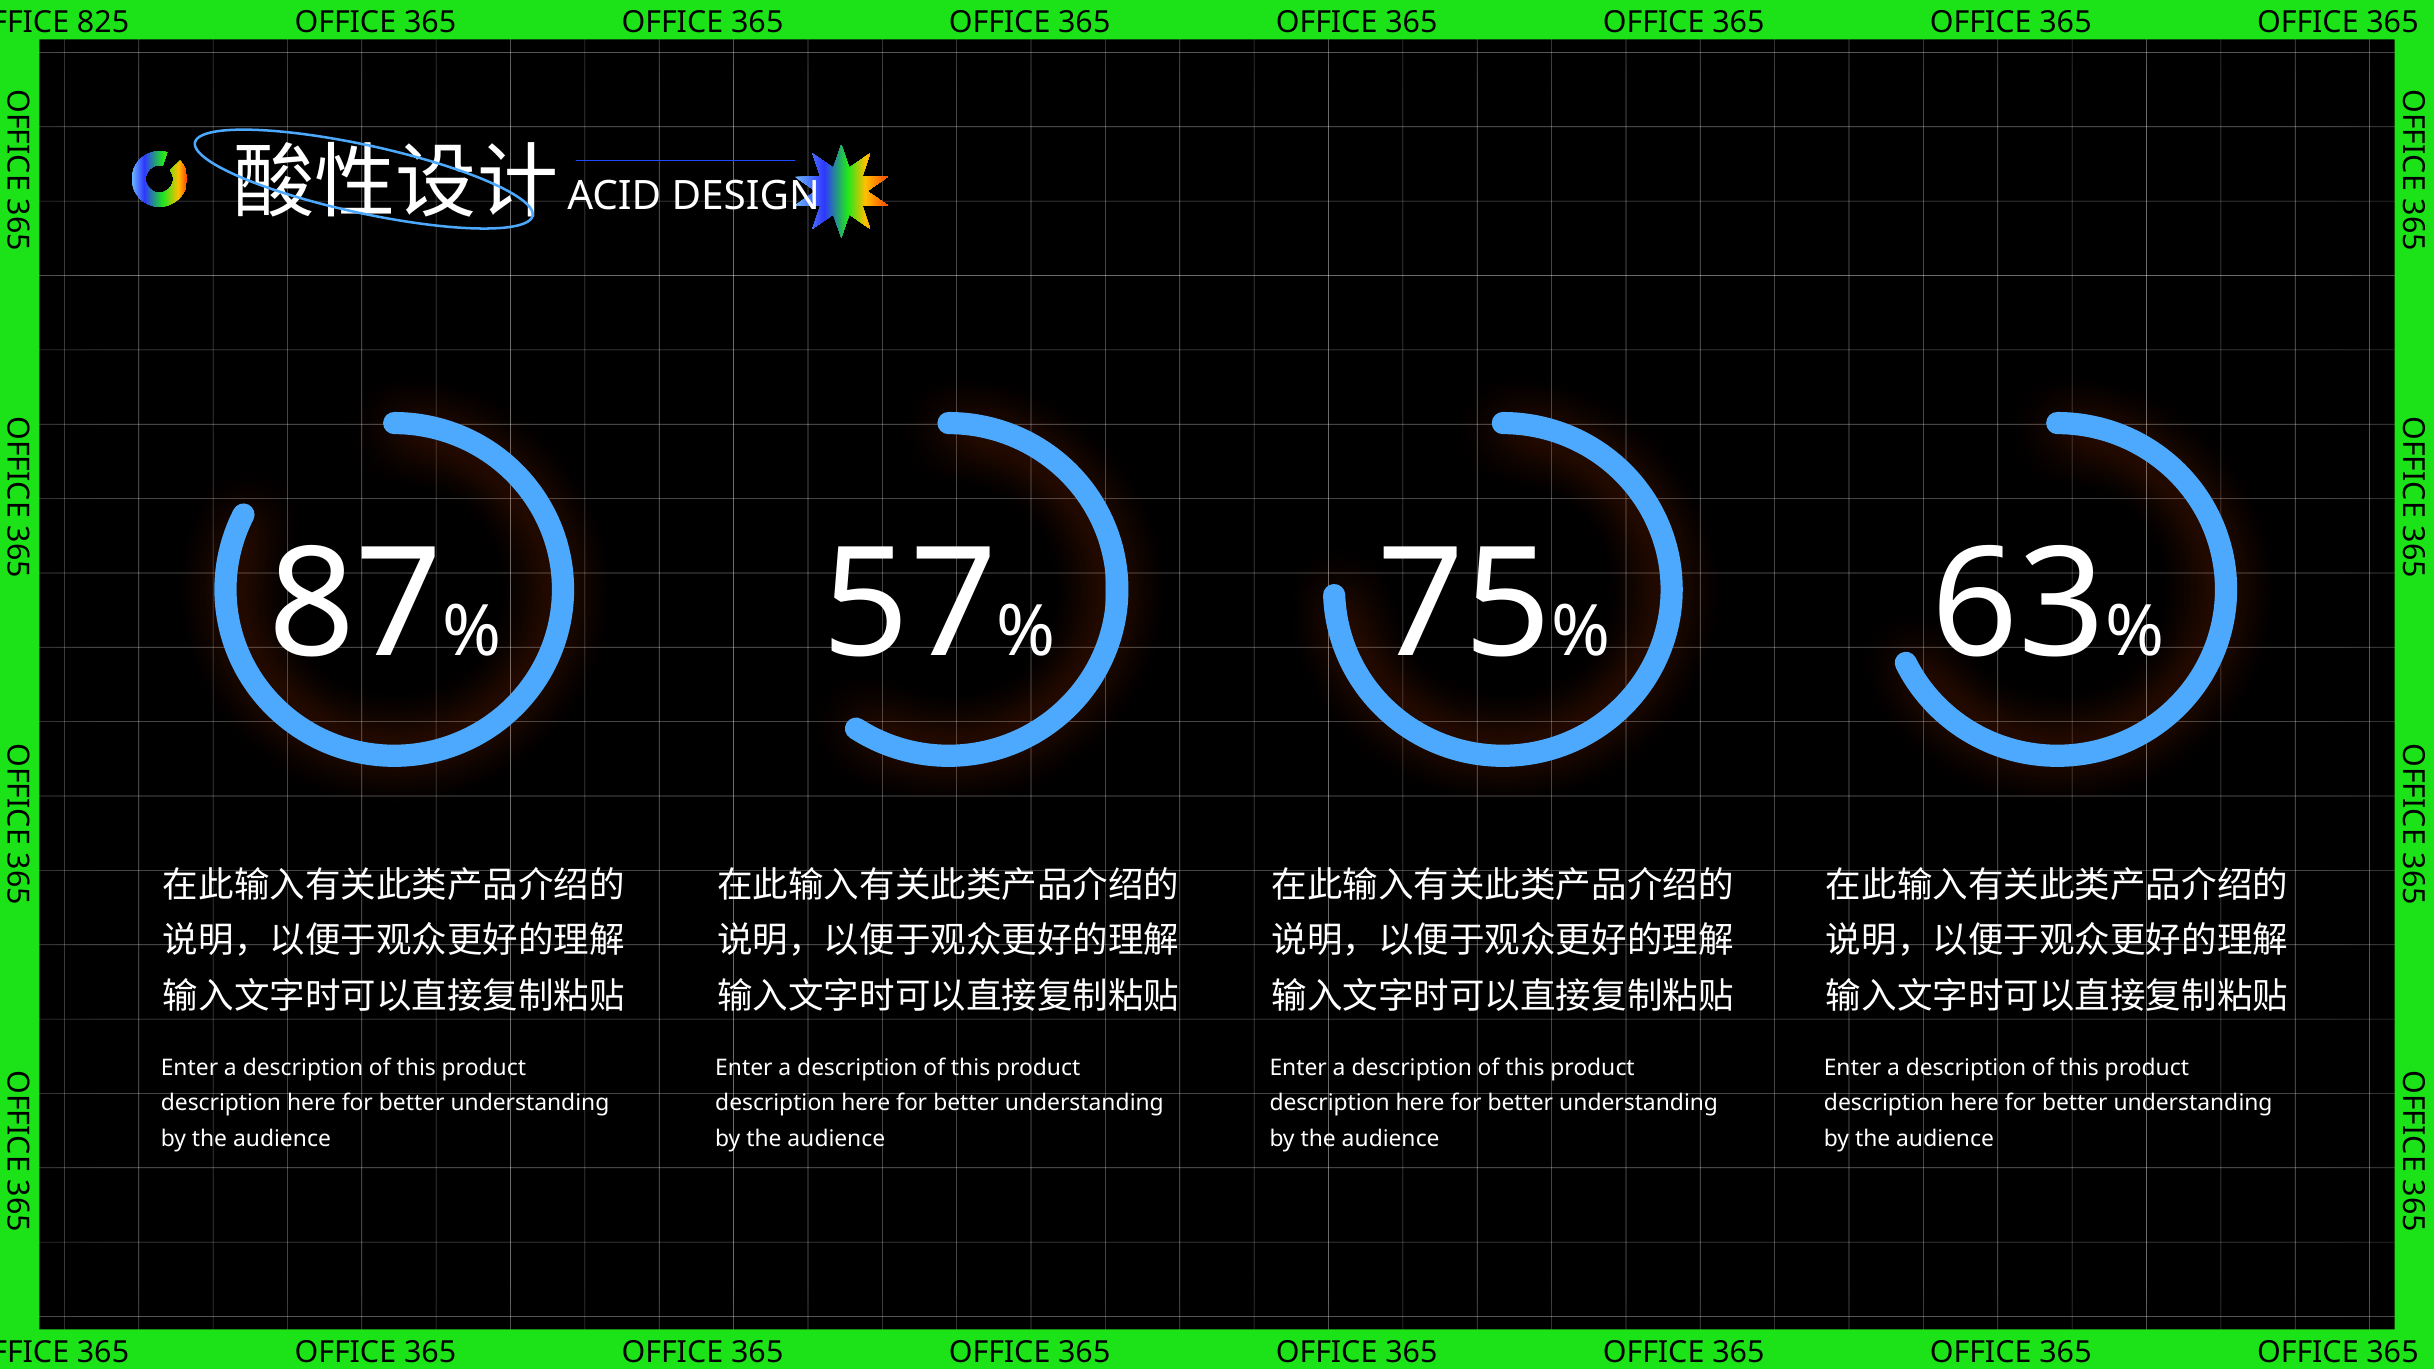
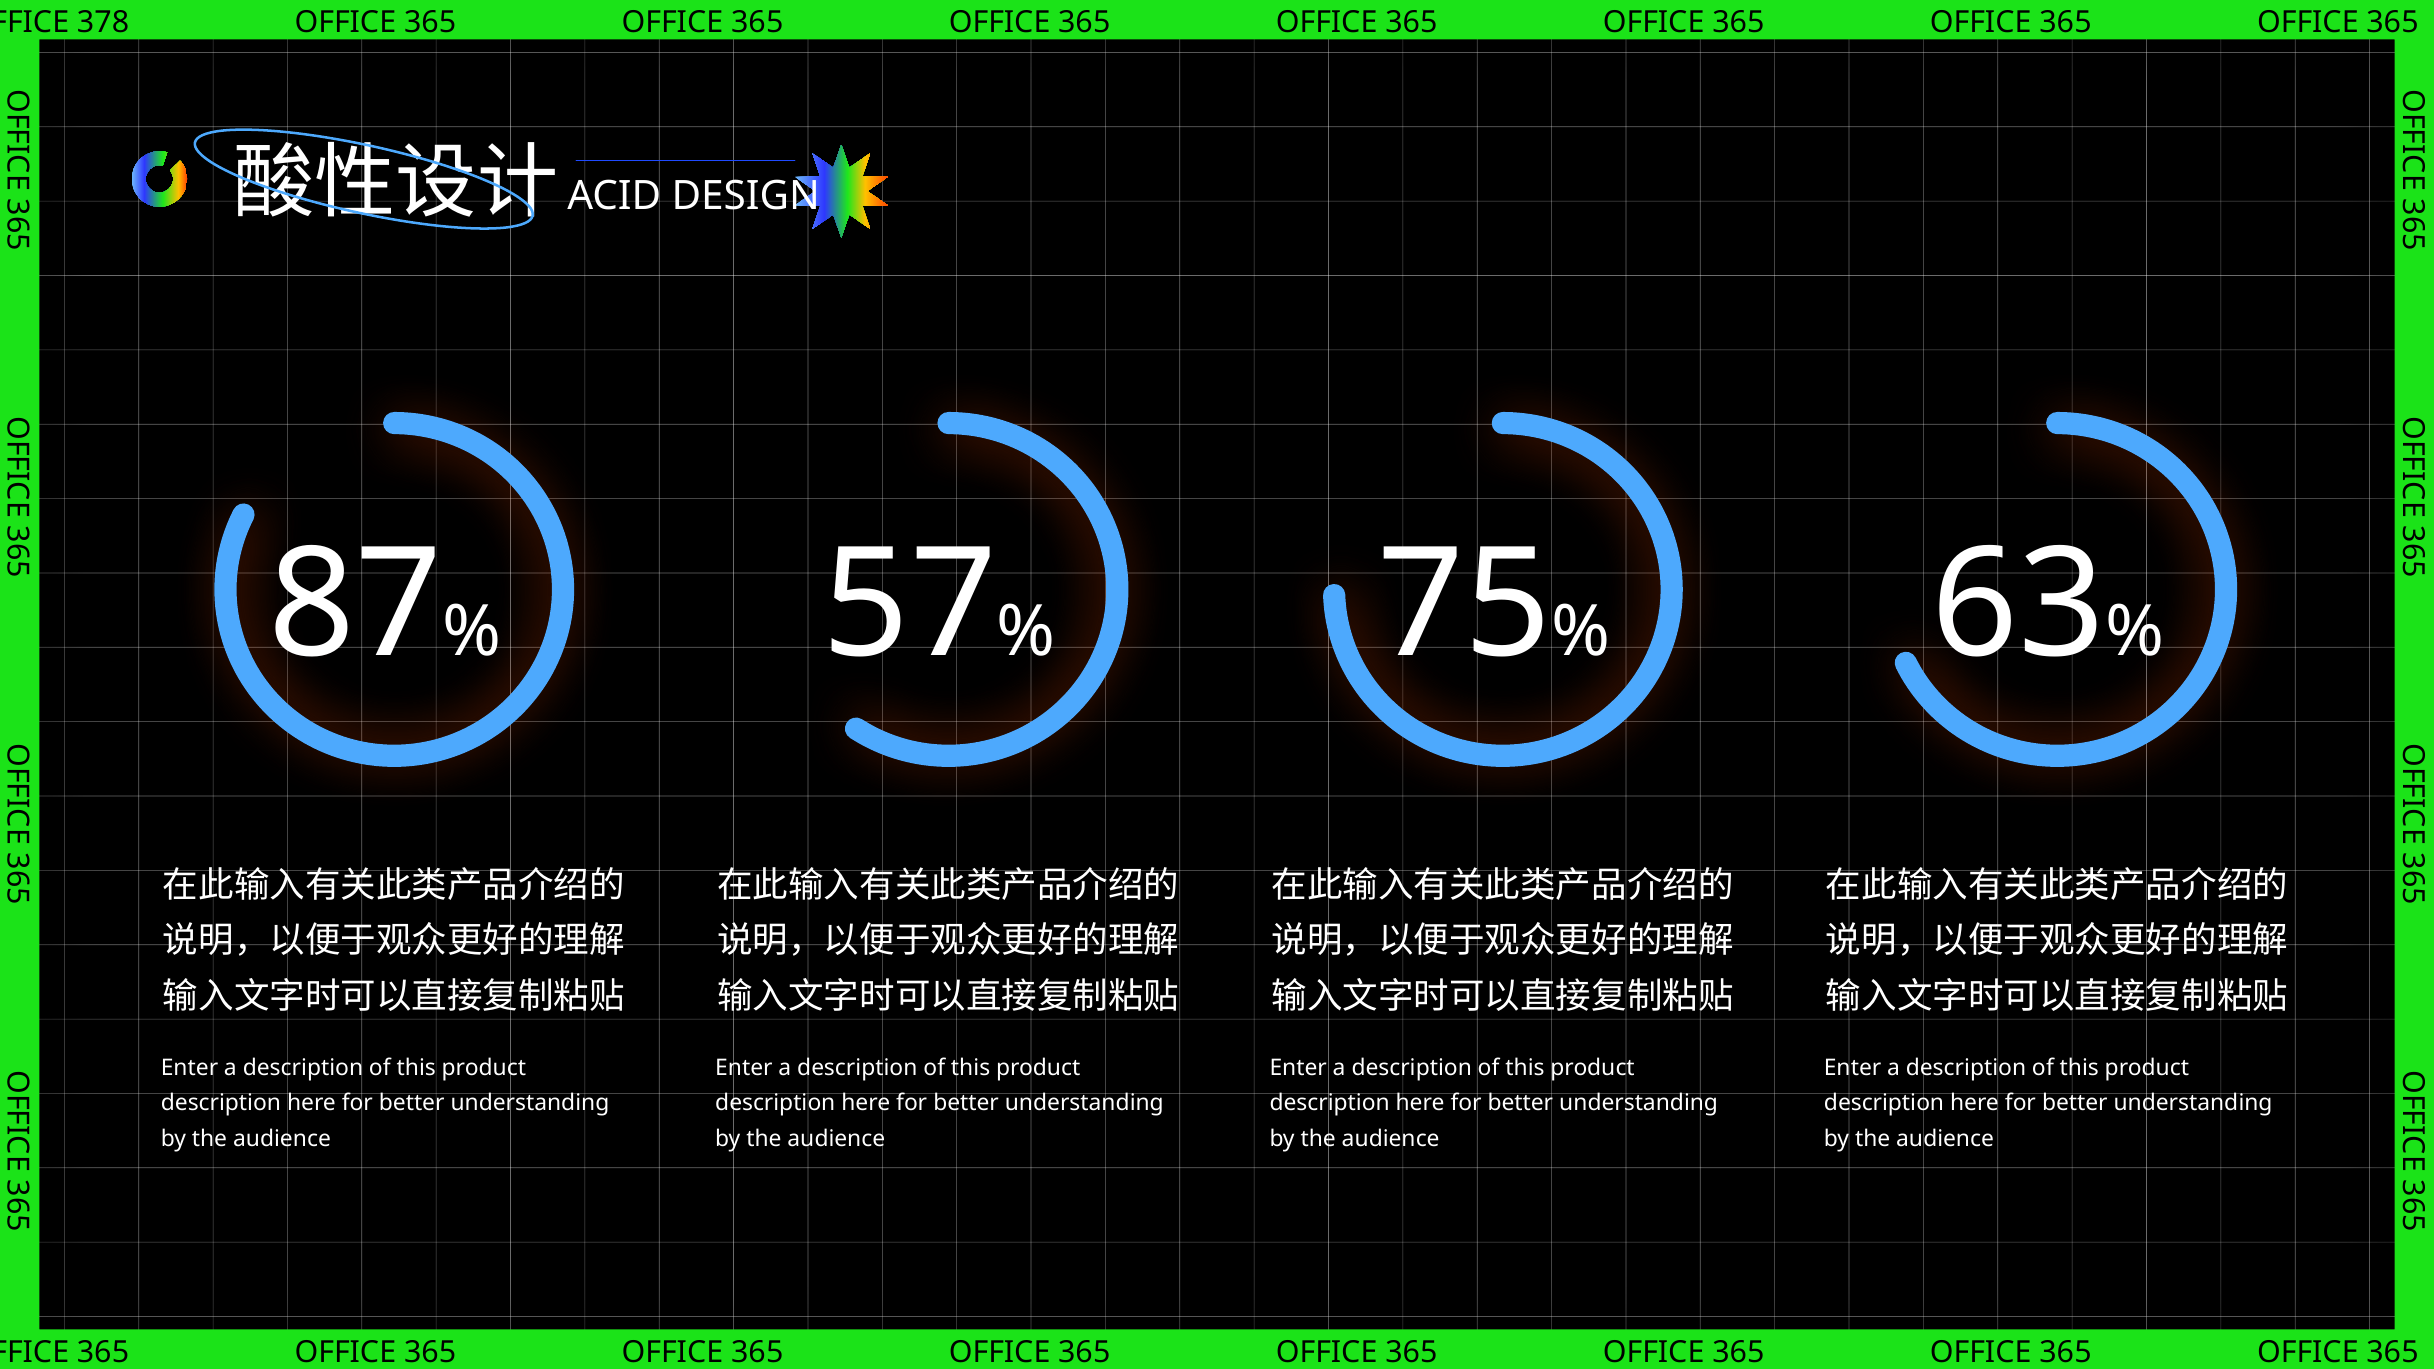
825: 825 -> 378 (103, 23)
